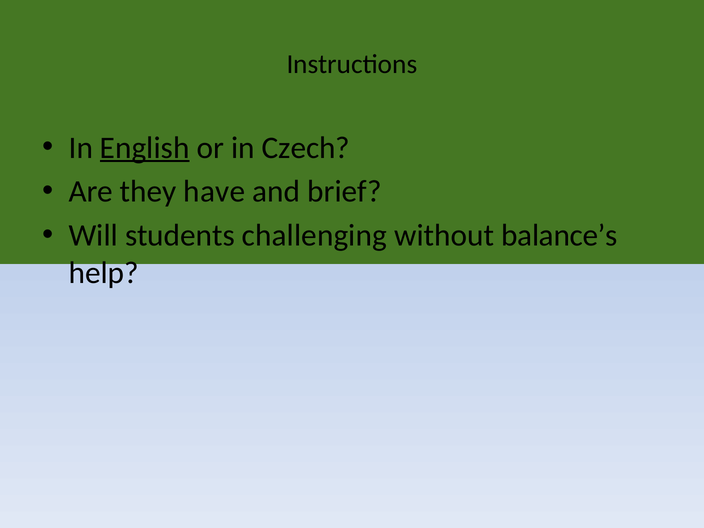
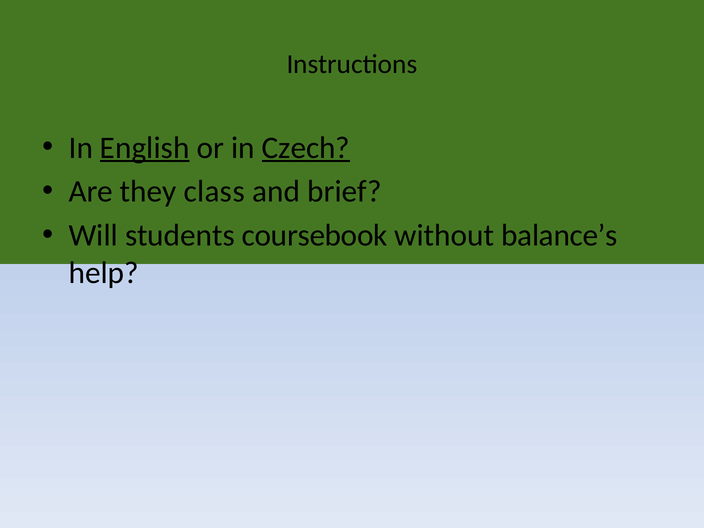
Czech underline: none -> present (306, 148)
have: have -> class (214, 192)
challenging: challenging -> coursebook (315, 235)
